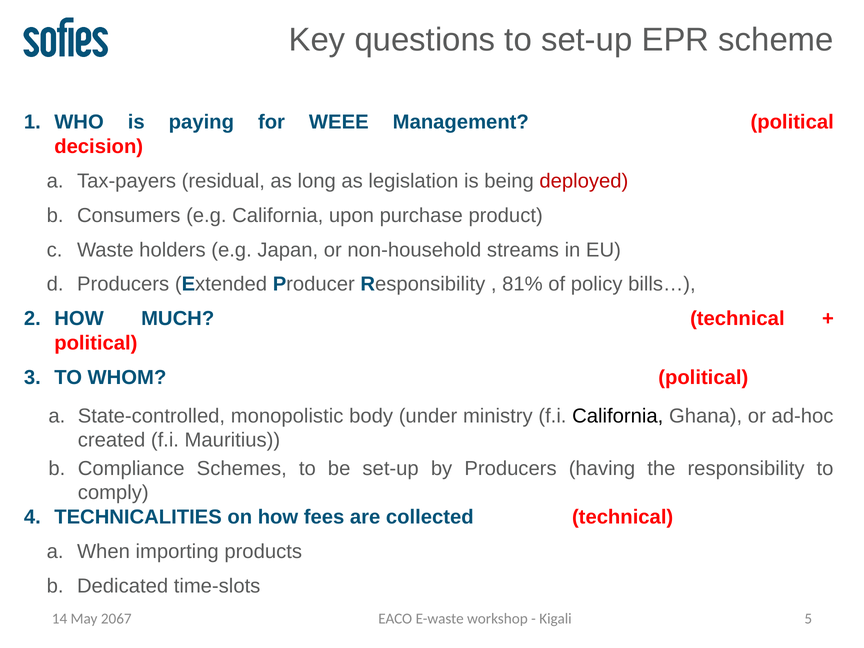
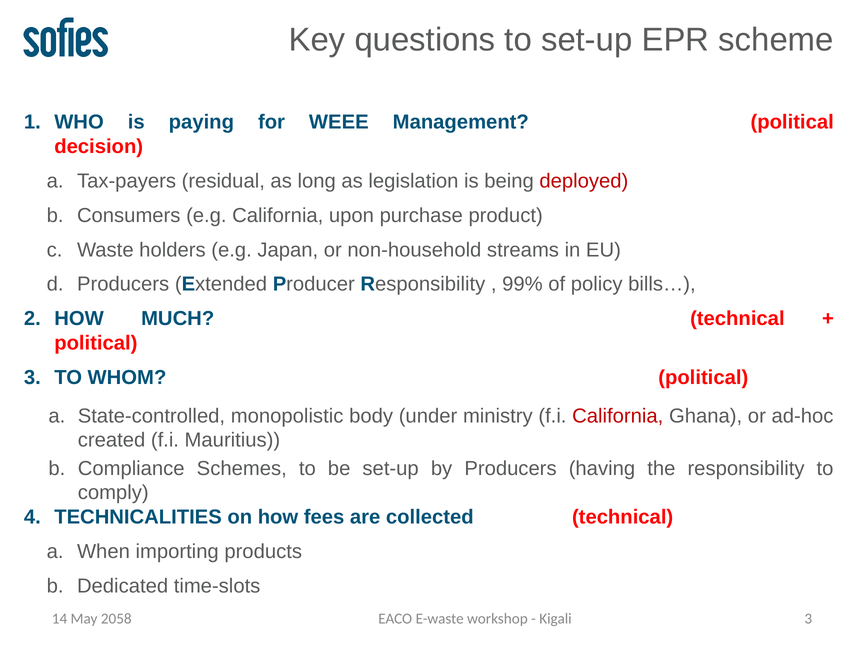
81%: 81% -> 99% (522, 284)
California colour: black -> red (618, 416)
Kigali 5: 5 -> 3 (808, 619)
2067: 2067 -> 2058 (116, 619)
